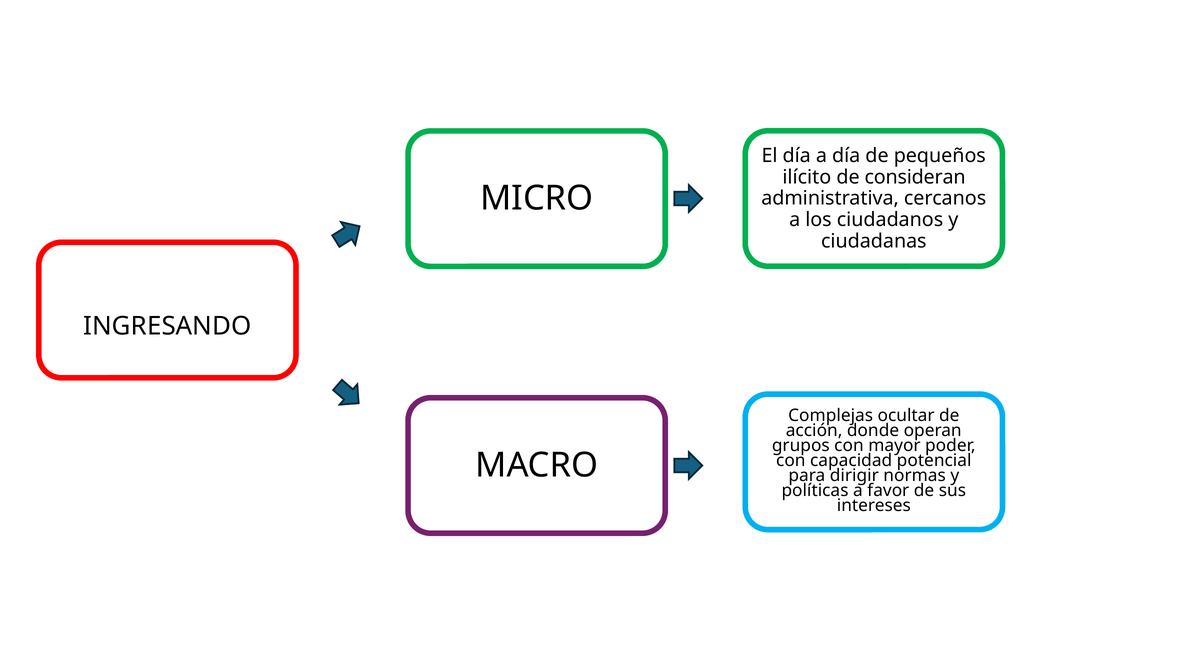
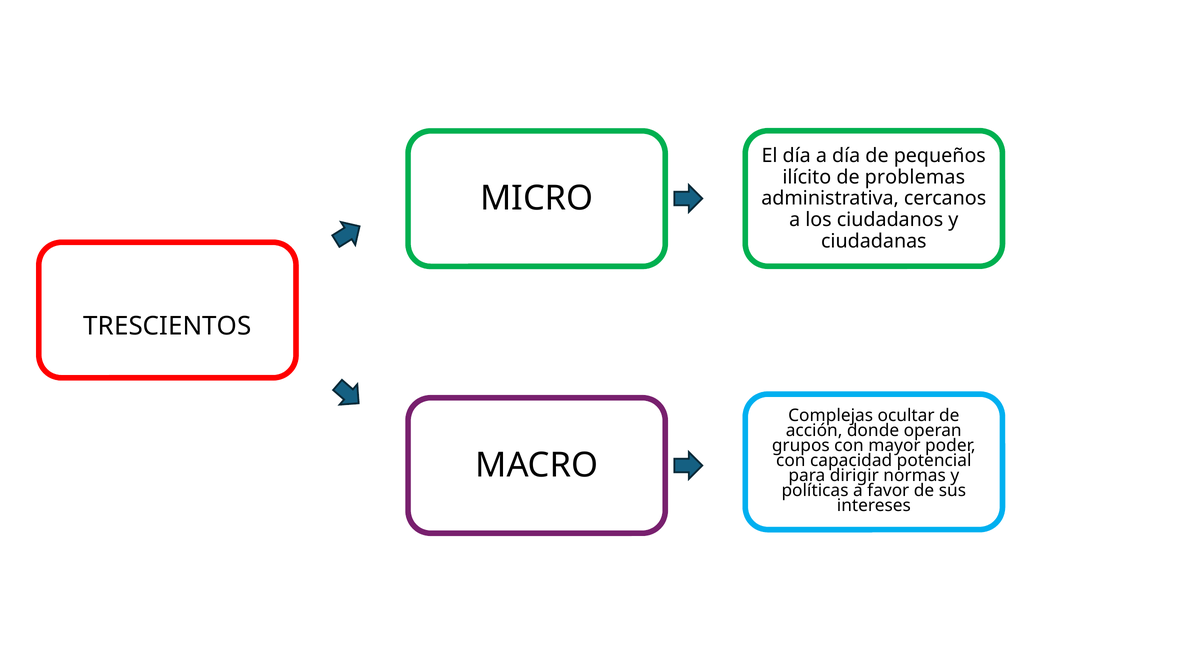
consideran: consideran -> problemas (915, 177)
INGRESANDO: INGRESANDO -> TRESCIENTOS (167, 326)
